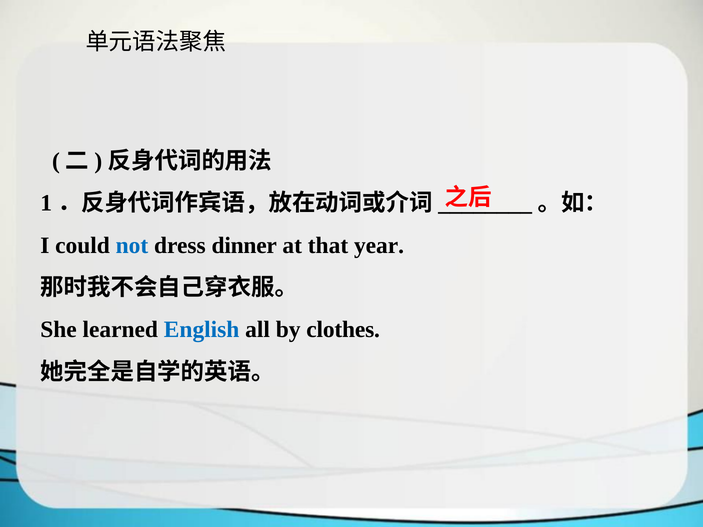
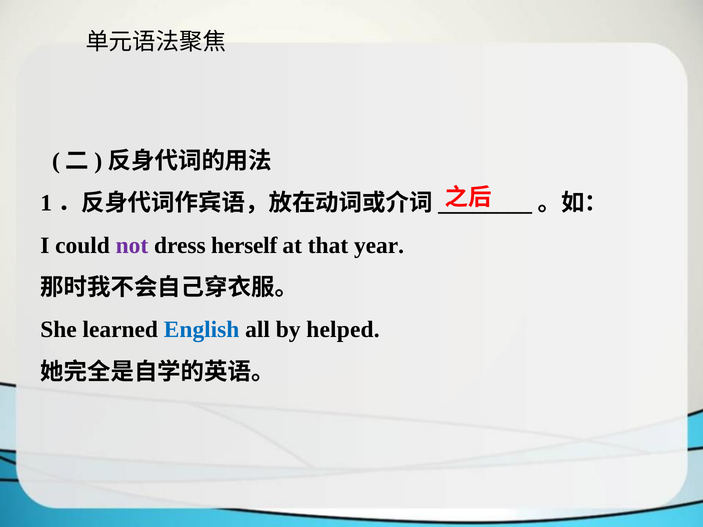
not colour: blue -> purple (132, 245)
dinner: dinner -> herself (244, 245)
clothes: clothes -> helped (343, 330)
